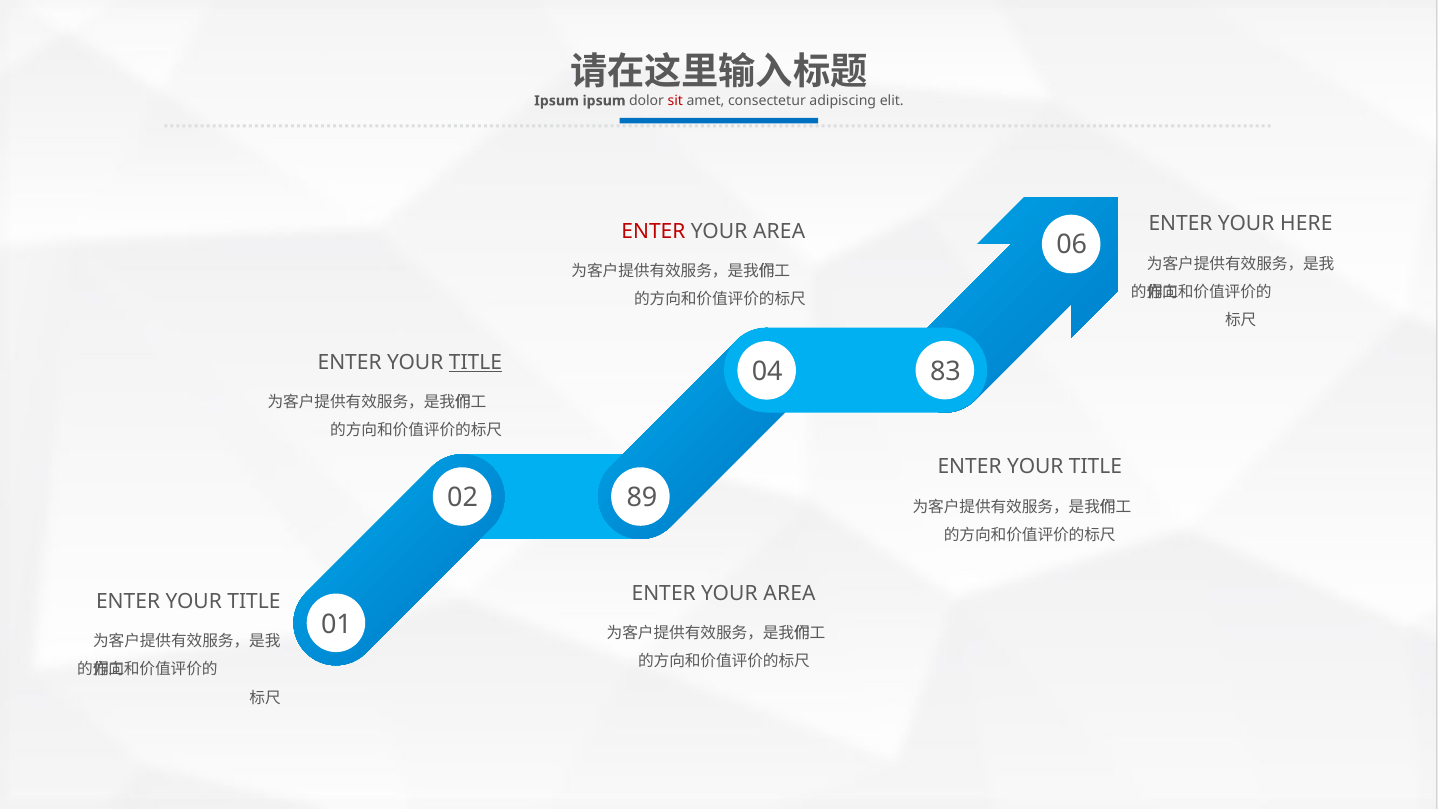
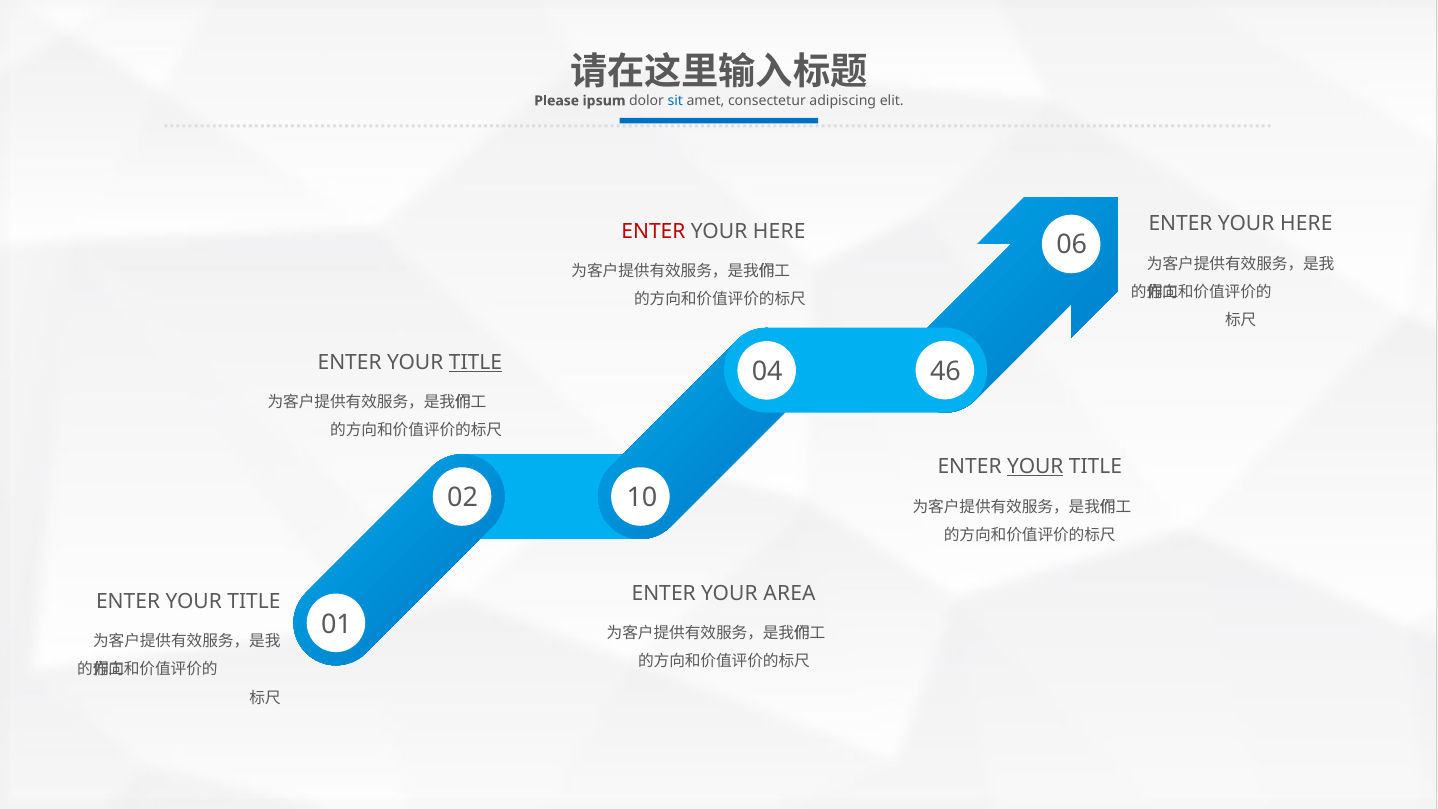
Ipsum: Ipsum -> Please (557, 101)
sit colour: red -> blue (675, 101)
AREA: AREA -> HERE (779, 231)
83: 83 -> 46 (945, 372)
YOUR underline: none -> present (1035, 467)
89: 89 -> 10 (642, 498)
